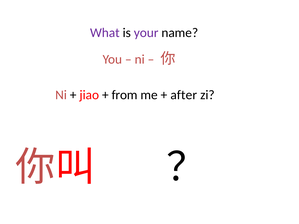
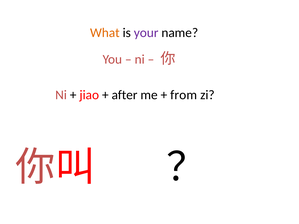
What colour: purple -> orange (105, 33)
from: from -> after (125, 95)
after: after -> from (184, 95)
